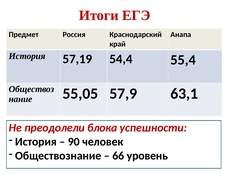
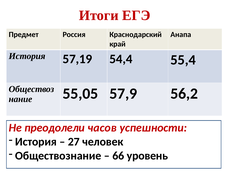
63,1: 63,1 -> 56,2 (184, 93)
блока: блока -> часов (102, 128)
90: 90 -> 27 (74, 142)
